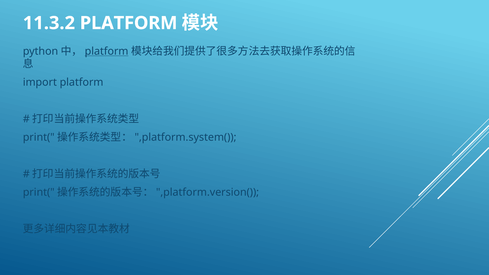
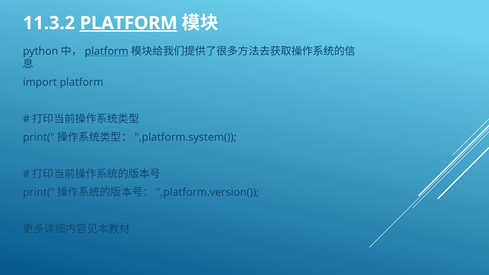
PLATFORM underline: none -> present (129, 23)
